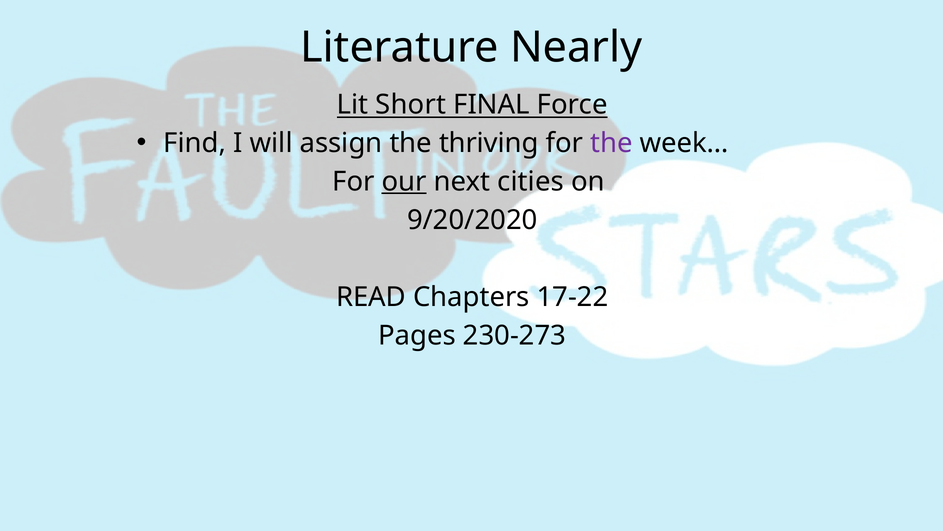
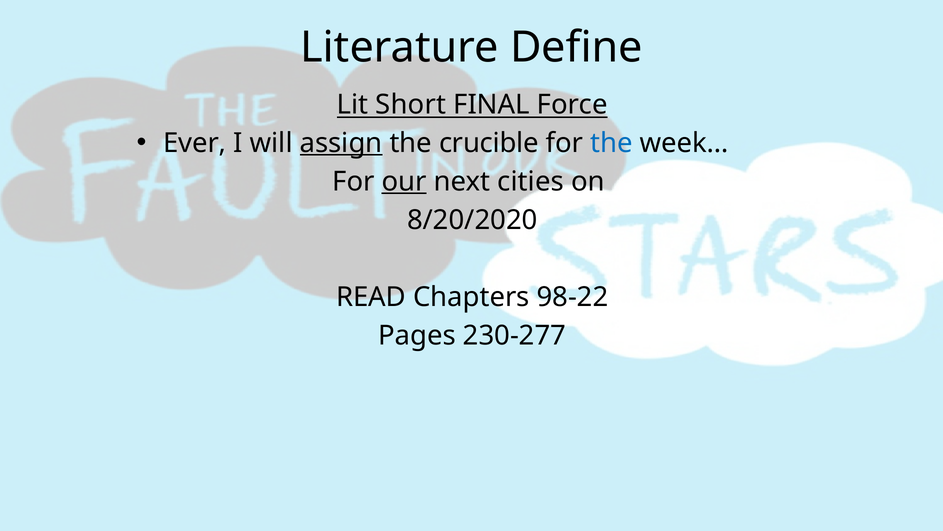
Nearly: Nearly -> Define (576, 48)
Find: Find -> Ever (195, 143)
assign underline: none -> present (341, 143)
thriving: thriving -> crucible (489, 143)
the colour: purple -> blue (611, 143)
9/20/2020: 9/20/2020 -> 8/20/2020 (472, 220)
17-22: 17-22 -> 98-22 (573, 297)
230-273: 230-273 -> 230-277 (514, 335)
